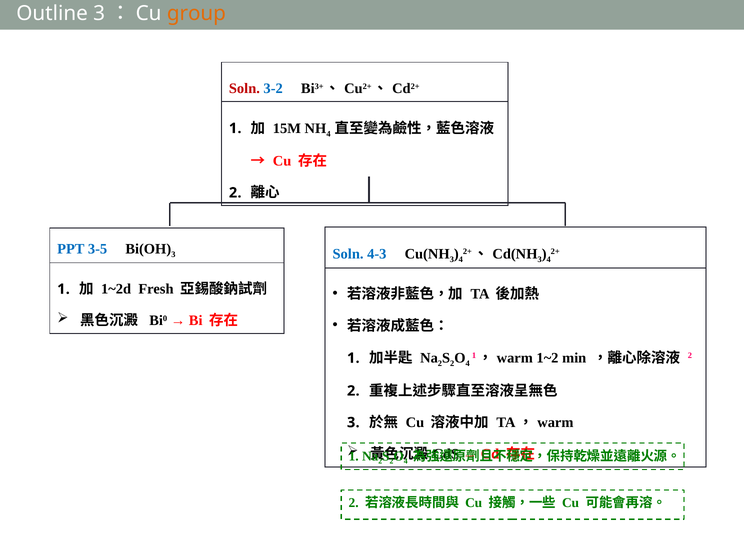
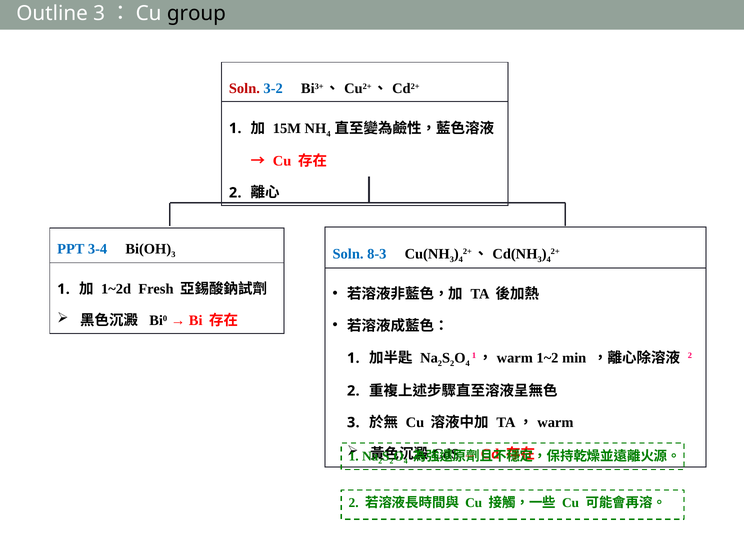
group colour: orange -> black (196, 13)
3-5: 3-5 -> 3-4 (98, 249)
4-3: 4-3 -> 8-3 (377, 254)
